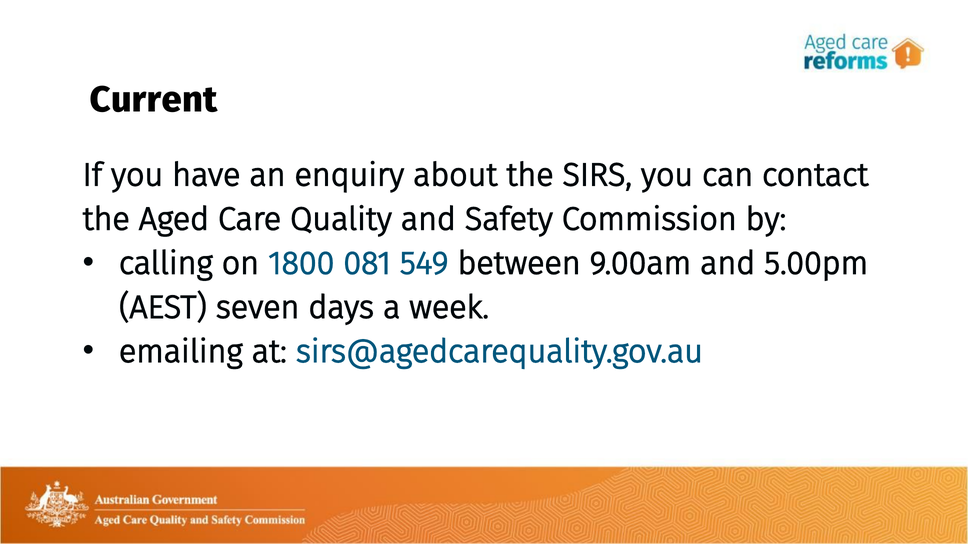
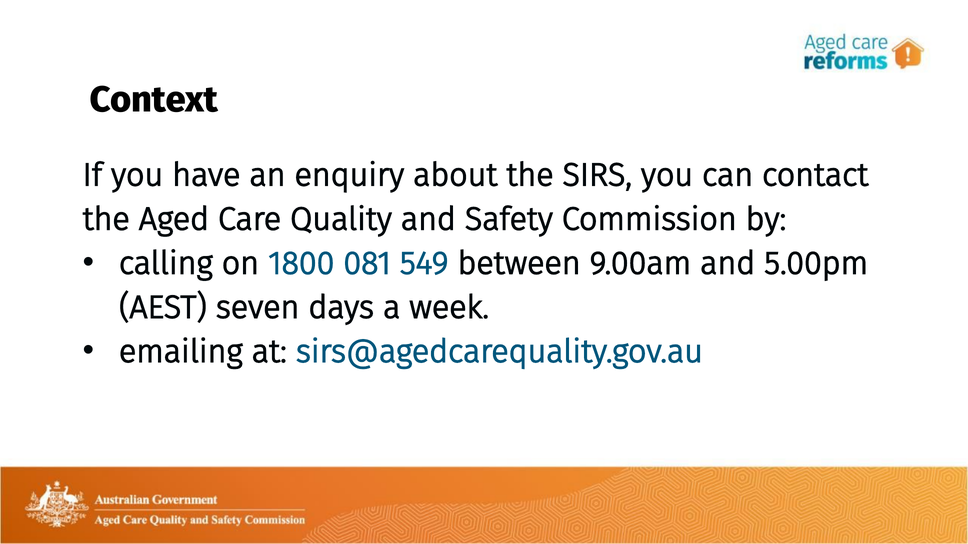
Current: Current -> Context (154, 100)
